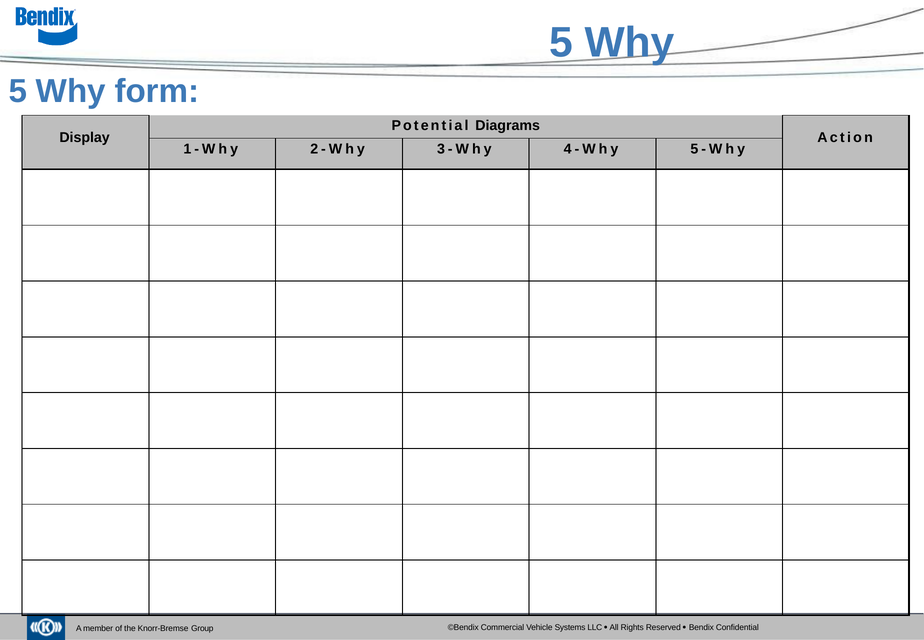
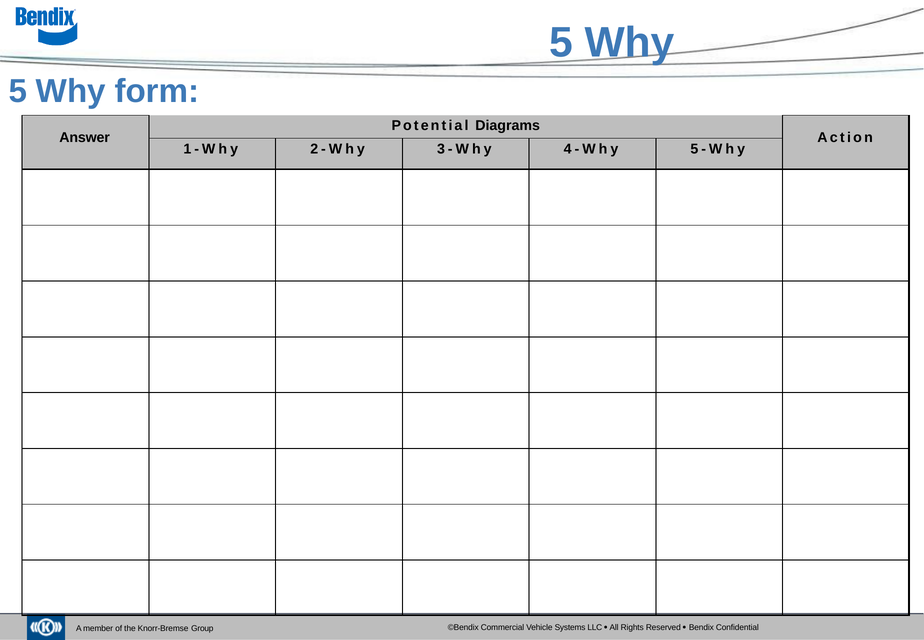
Display: Display -> Answer (85, 137)
